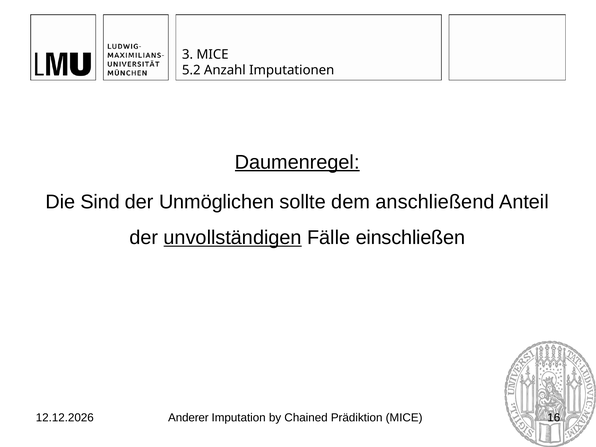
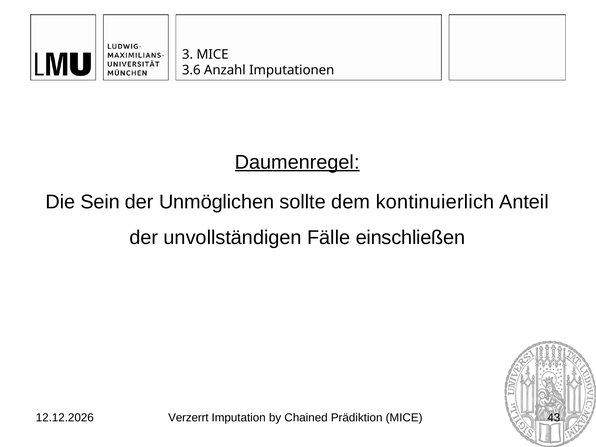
5.2: 5.2 -> 3.6 (191, 70)
Sind: Sind -> Sein (100, 202)
anschließend: anschließend -> kontinuierlich (435, 202)
unvollständigen underline: present -> none (233, 238)
Anderer: Anderer -> Verzerrt (188, 418)
16: 16 -> 43 (554, 418)
